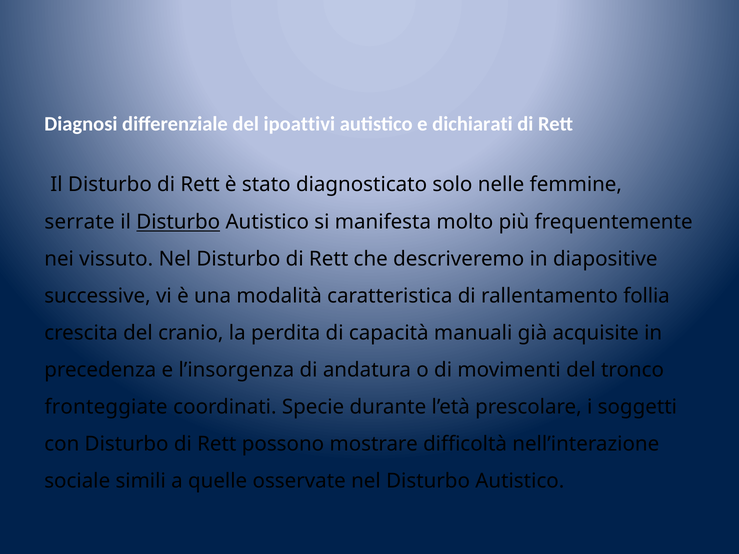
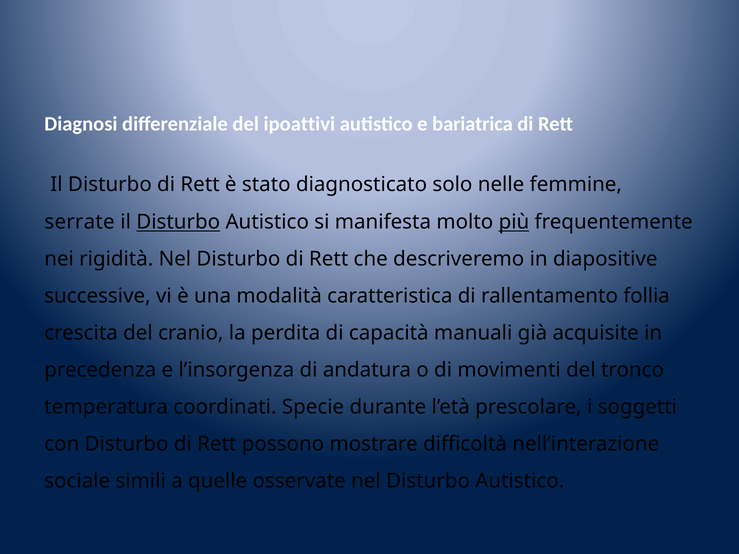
dichiarati: dichiarati -> bariatrica (473, 124)
più underline: none -> present (514, 222)
vissuto: vissuto -> rigidità (116, 259)
fronteggiate: fronteggiate -> temperatura (106, 407)
